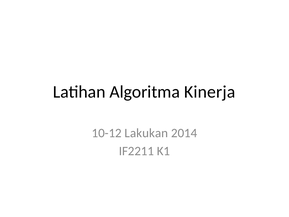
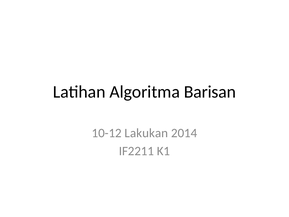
Kinerja: Kinerja -> Barisan (210, 92)
